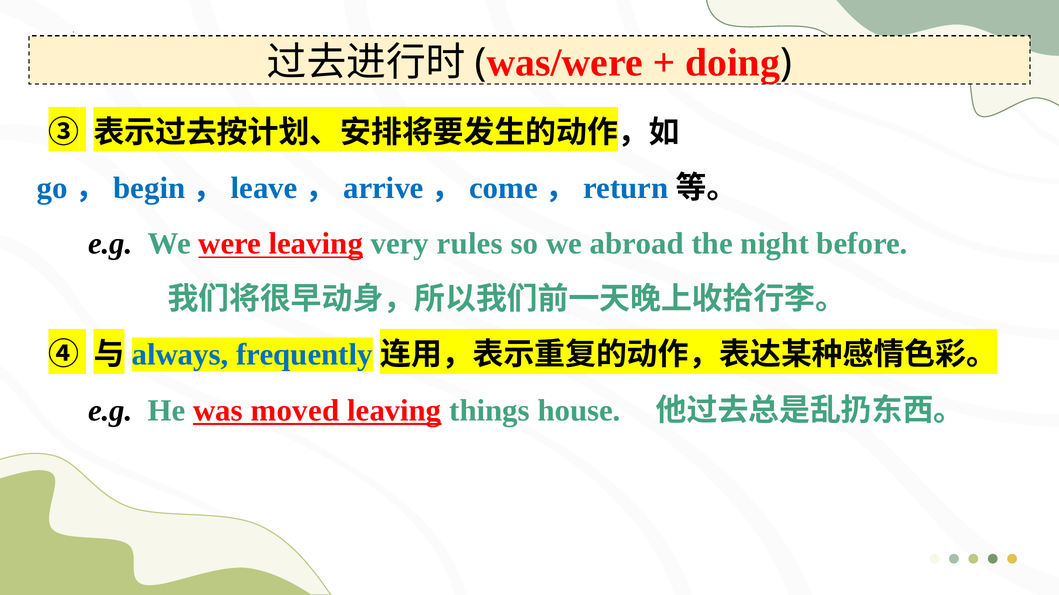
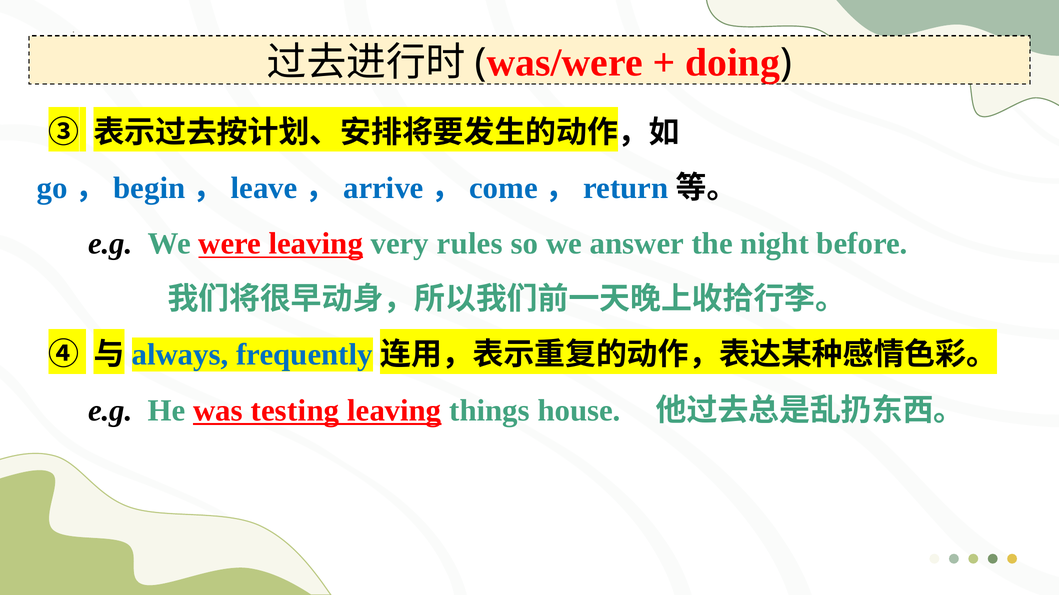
abroad: abroad -> answer (637, 244)
moved: moved -> testing (295, 411)
